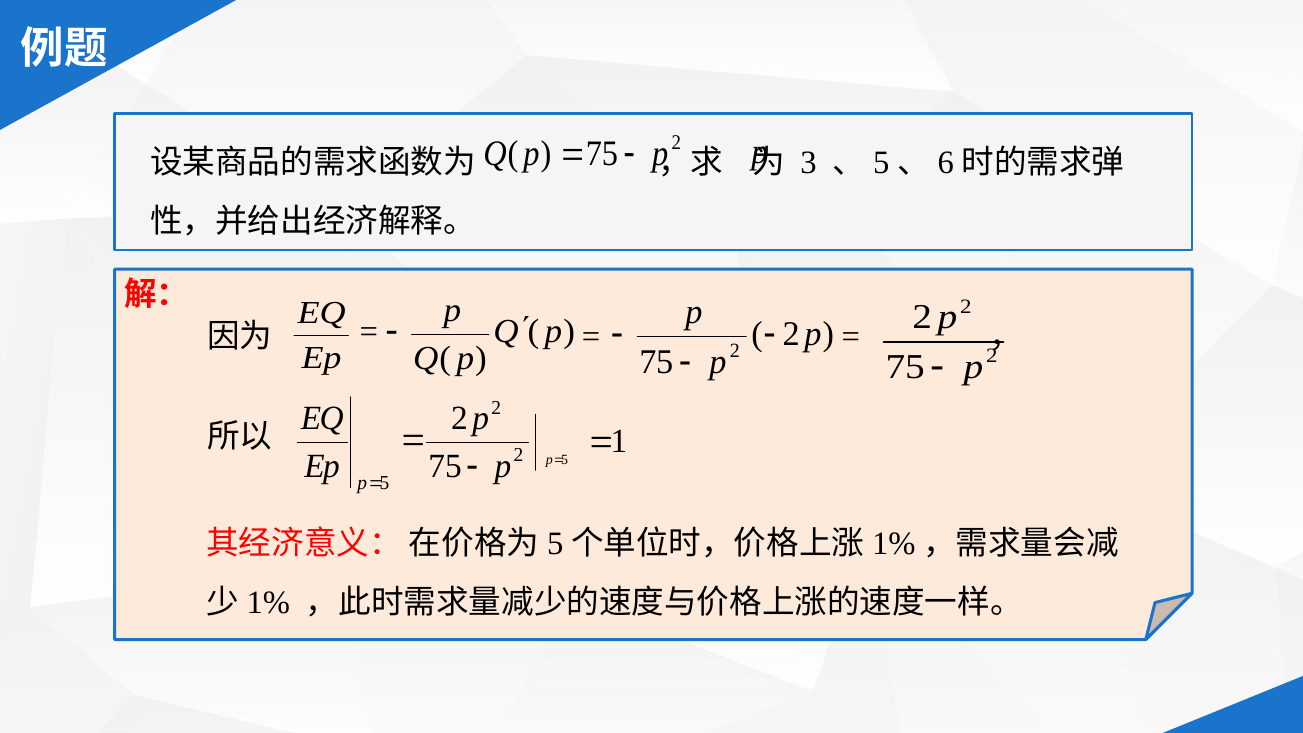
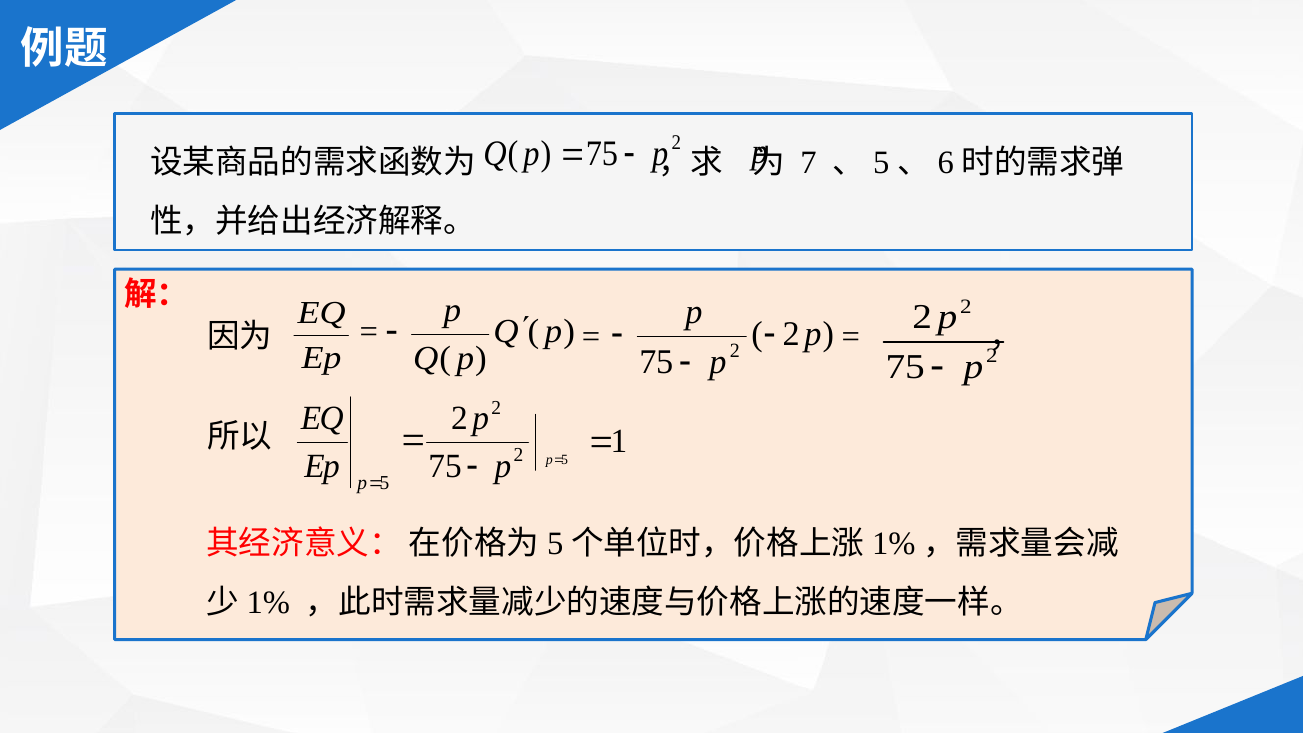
3: 3 -> 7 (809, 163)
